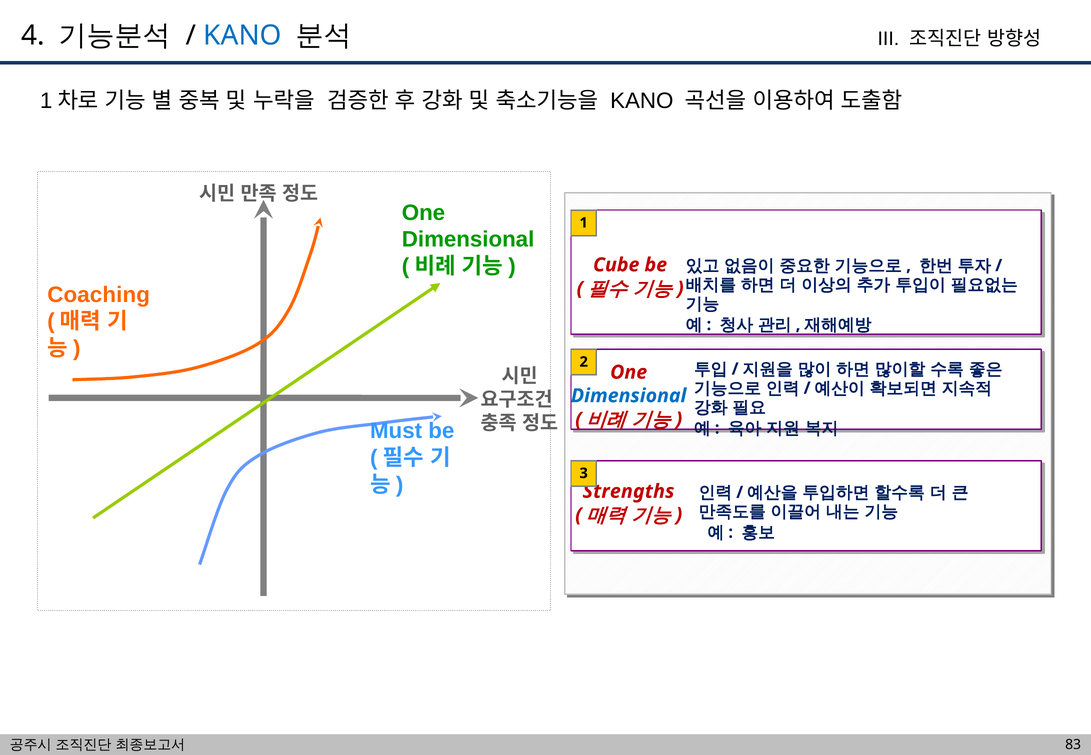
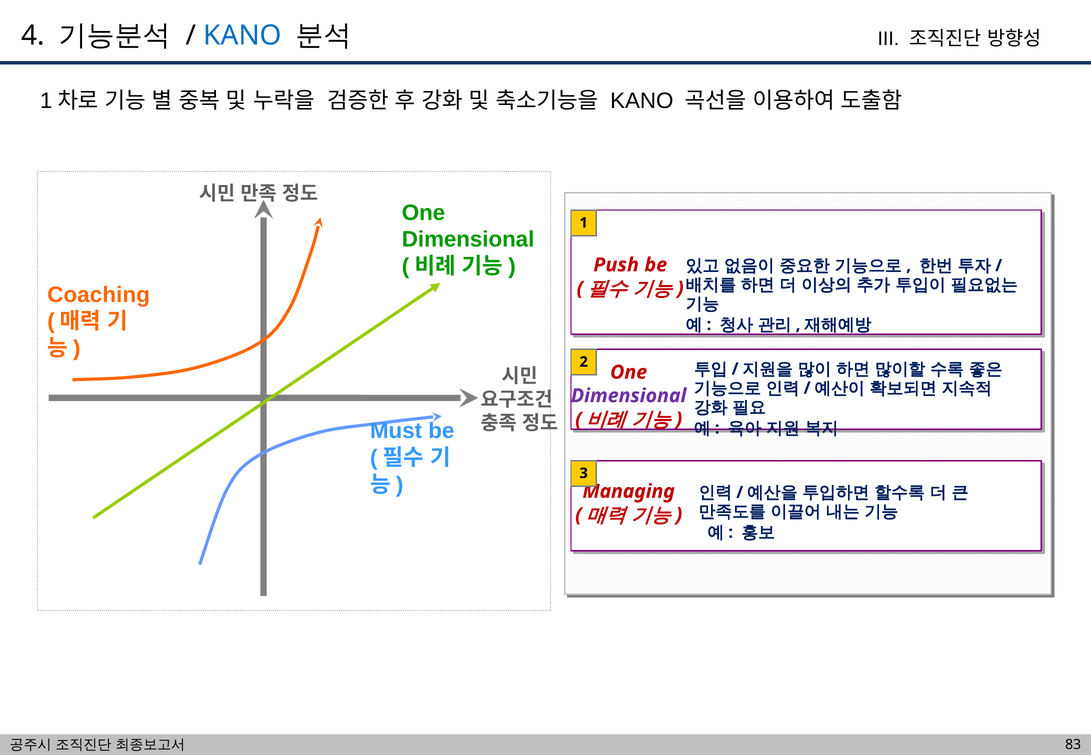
Cube: Cube -> Push (616, 265)
Dimensional colour: blue -> purple (629, 396)
Strengths: Strengths -> Managing (629, 492)
